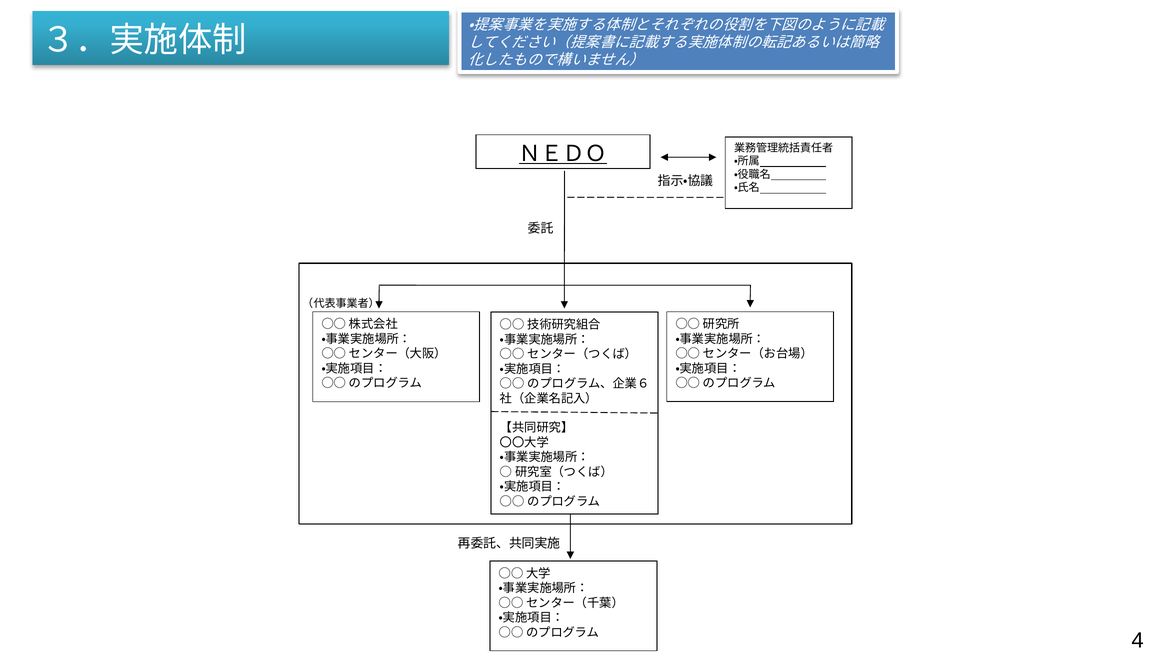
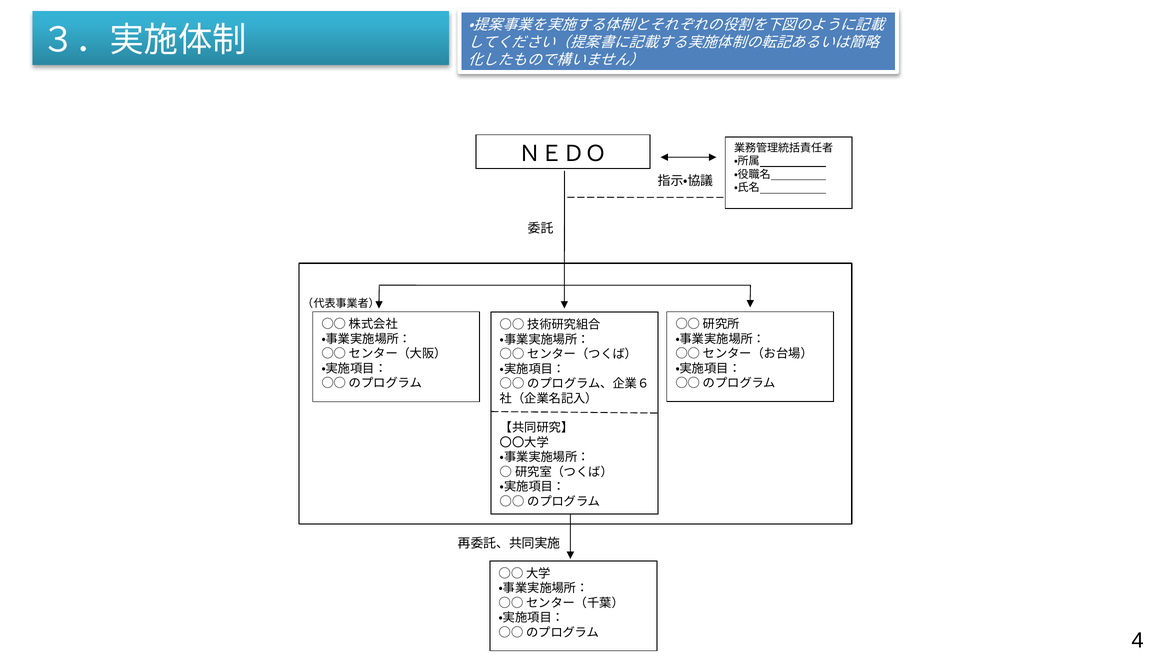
ＮＥＤＯ underline: present -> none (563, 154)
